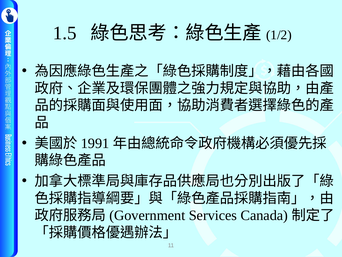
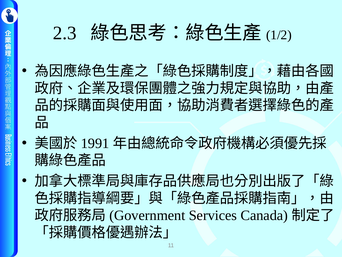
1.5: 1.5 -> 2.3 (65, 33)
